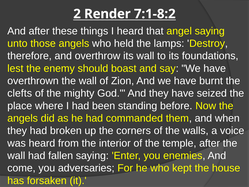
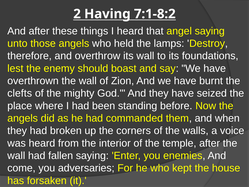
Render: Render -> Having (107, 14)
